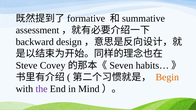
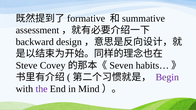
Begin colour: orange -> purple (167, 77)
